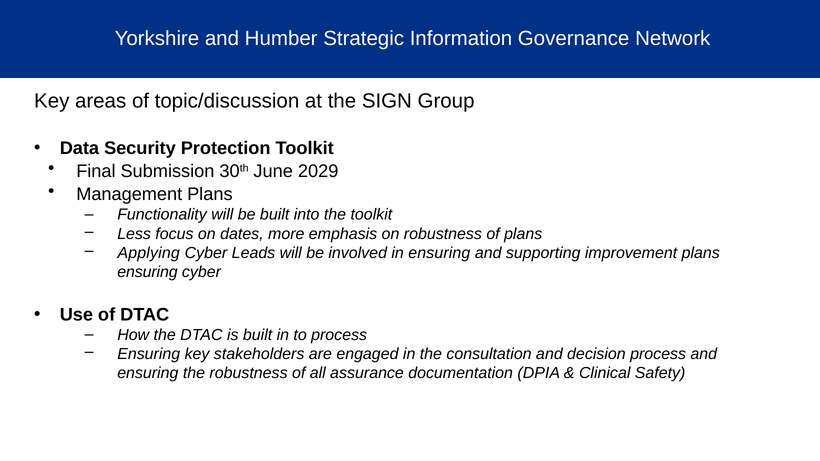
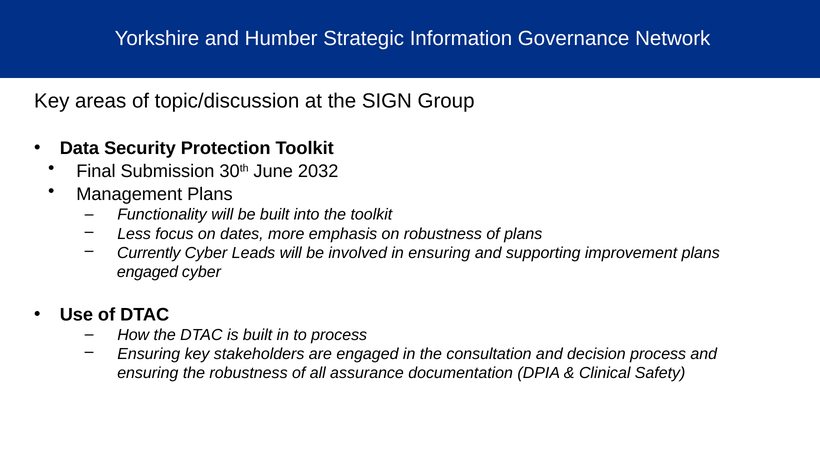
2029: 2029 -> 2032 (318, 172)
Applying: Applying -> Currently (149, 253)
ensuring: ensuring -> engaged (147, 272)
